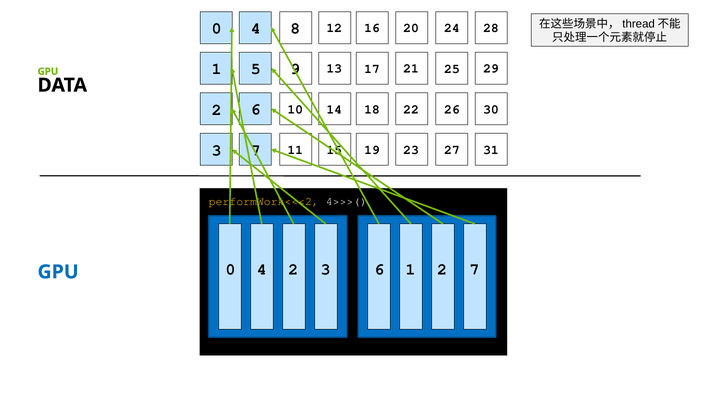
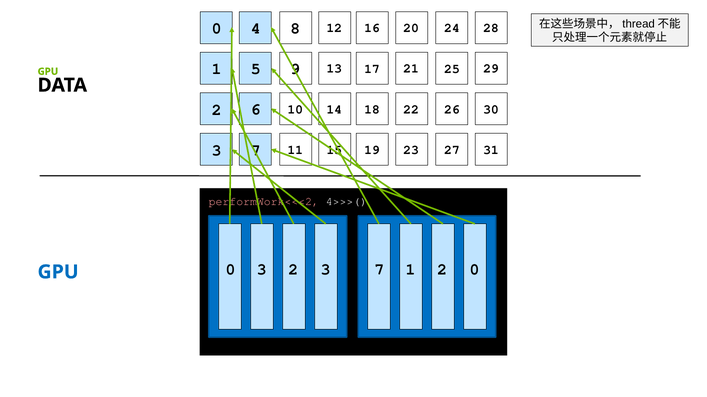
performWork<<<2 colour: yellow -> pink (264, 202)
0 4: 4 -> 3 (262, 270)
3 6: 6 -> 7 (379, 270)
2 7: 7 -> 0 (474, 270)
